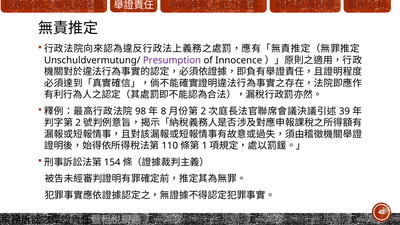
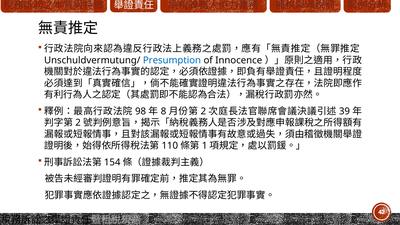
Presumption colour: purple -> blue (172, 60)
